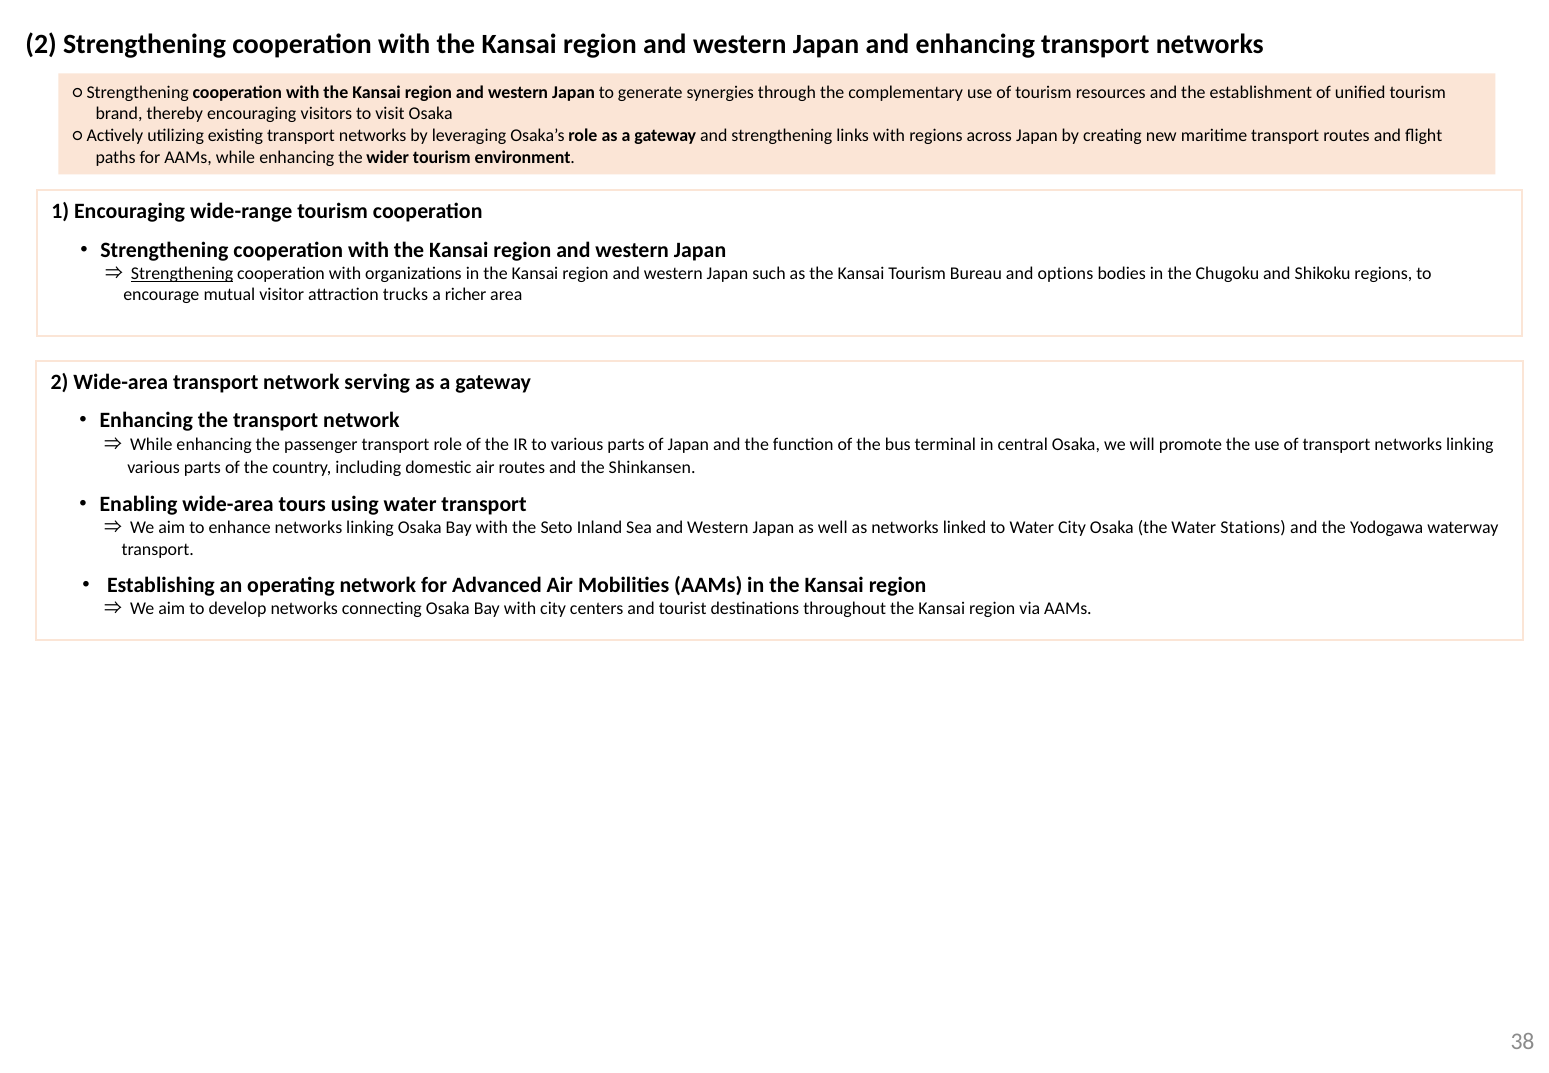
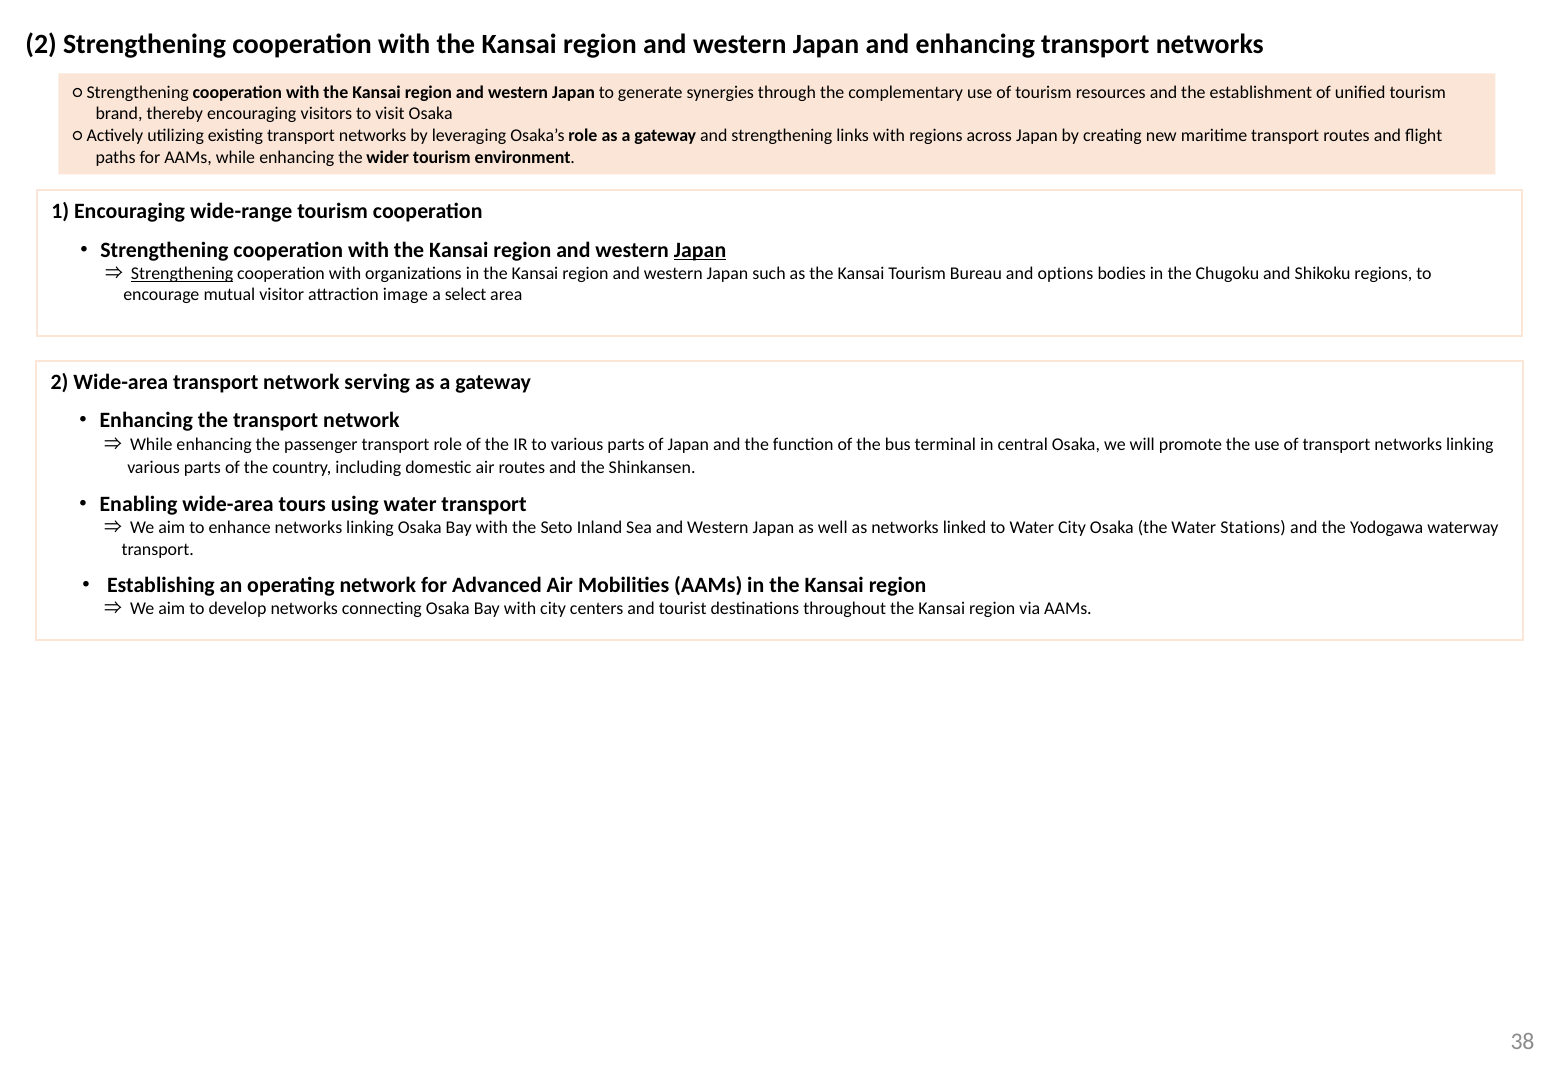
Japan underline: none -> present (700, 250)
trucks: trucks -> image (405, 295)
richer: richer -> select (466, 295)
